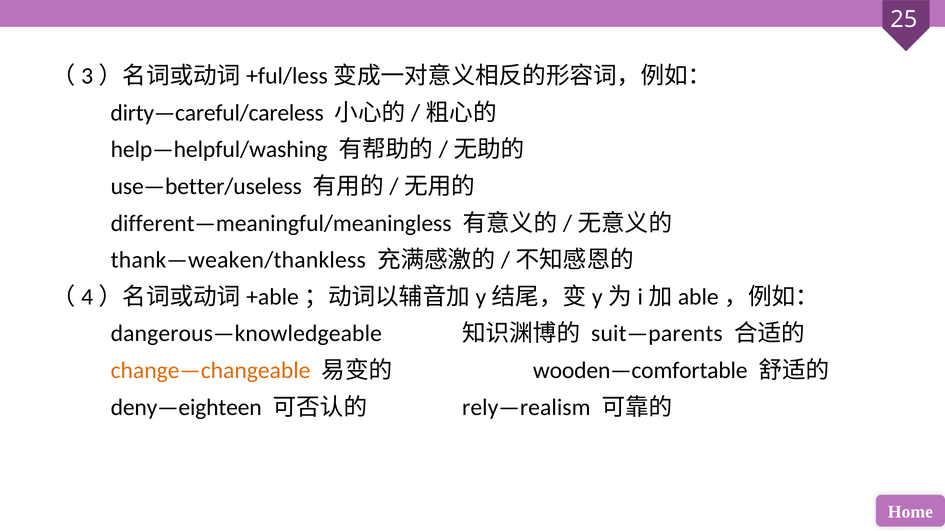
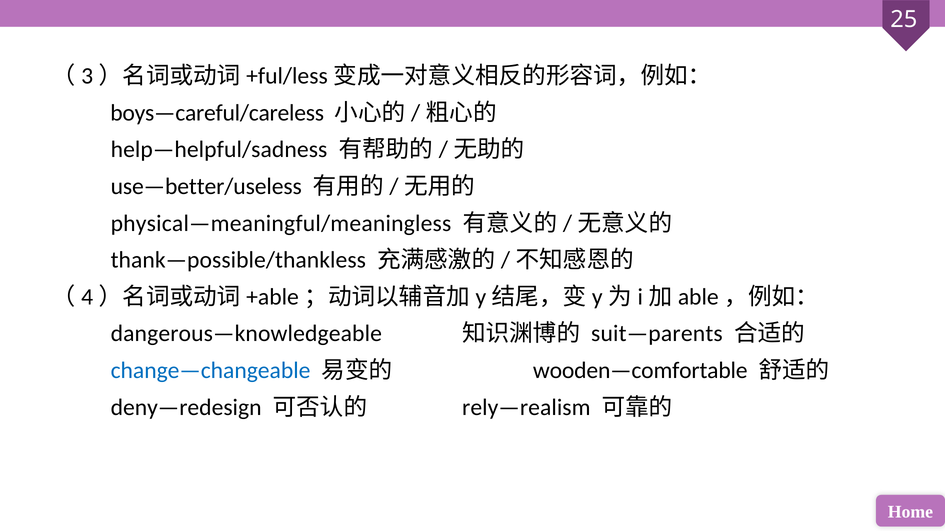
dirty—careful/careless: dirty—careful/careless -> boys—careful/careless (217, 113)
help—helpful/washing: help—helpful/washing -> help—helpful/sadness (219, 150)
different—meaningful/meaningless: different—meaningful/meaningless -> physical—meaningful/meaningless (281, 223)
thank—weaken/thankless: thank—weaken/thankless -> thank—possible/thankless (238, 260)
change—changeable colour: orange -> blue (211, 371)
deny—eighteen: deny—eighteen -> deny—redesign (186, 408)
